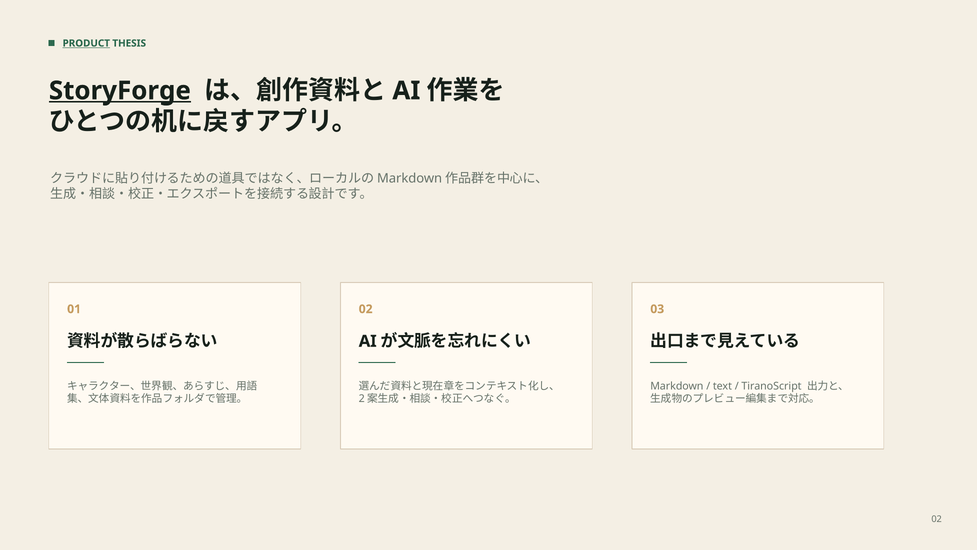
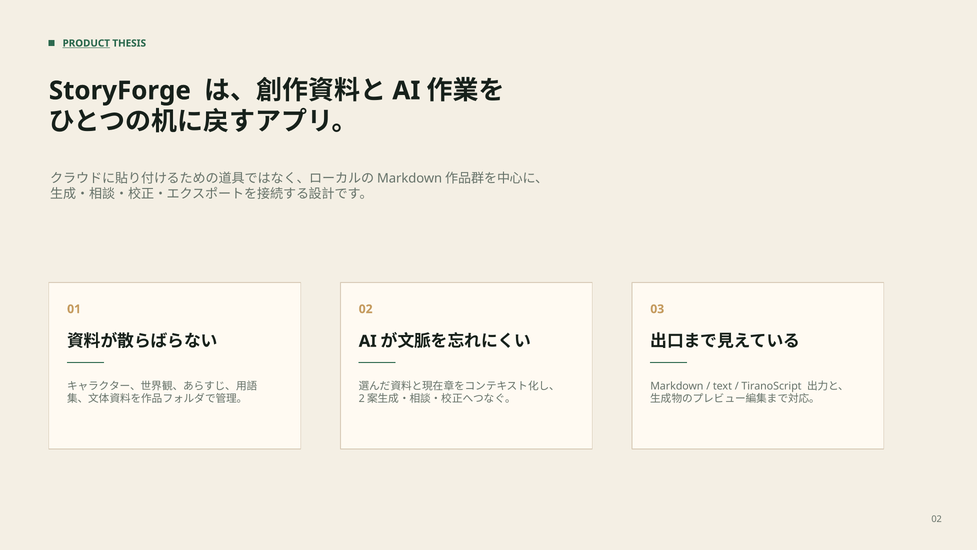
StoryForge underline: present -> none (120, 91)
